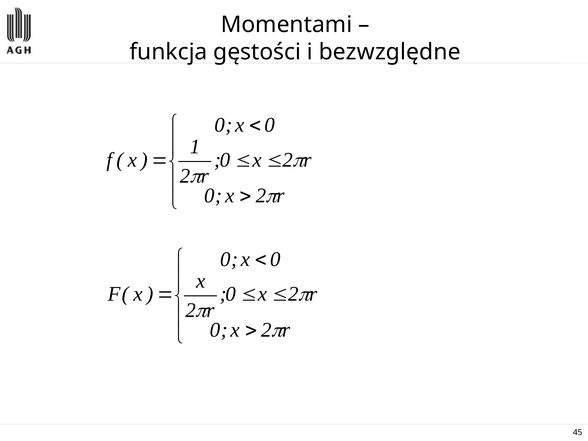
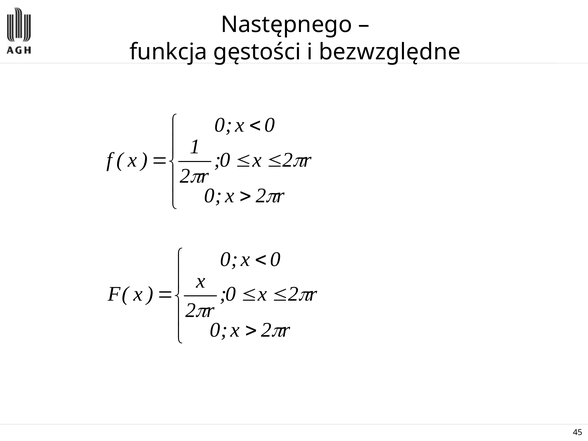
Momentami: Momentami -> Następnego (286, 25)
